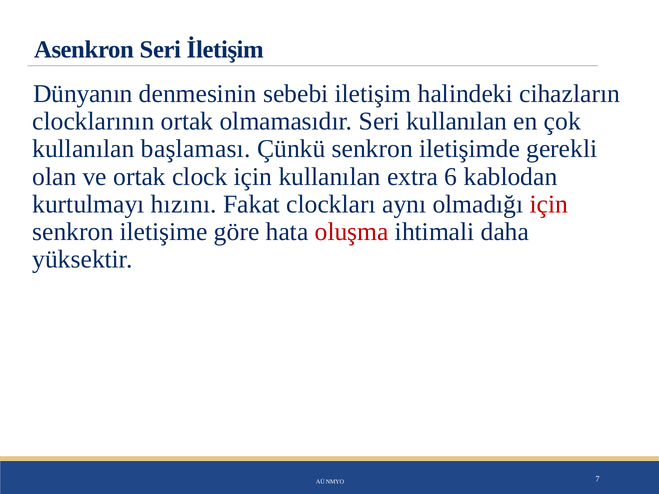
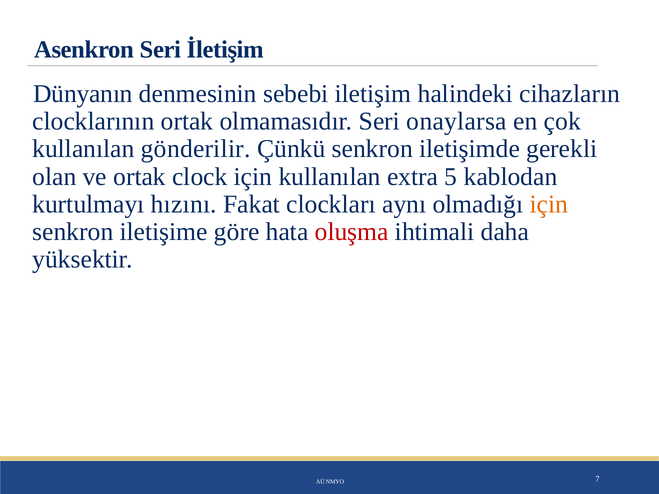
Seri kullanılan: kullanılan -> onaylarsa (457, 121)
başlaması: başlaması -> gönderilir (196, 149)
6: 6 -> 5 (451, 177)
için colour: red -> orange (549, 204)
